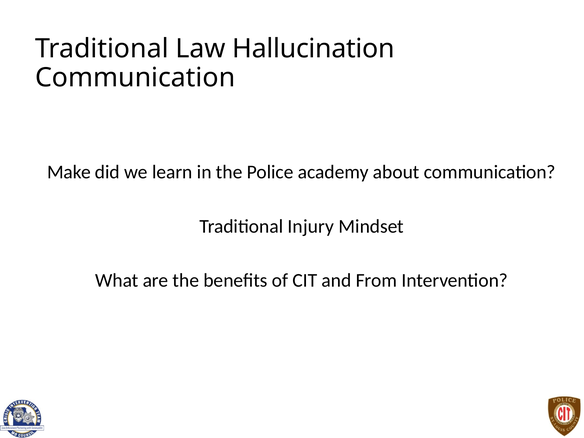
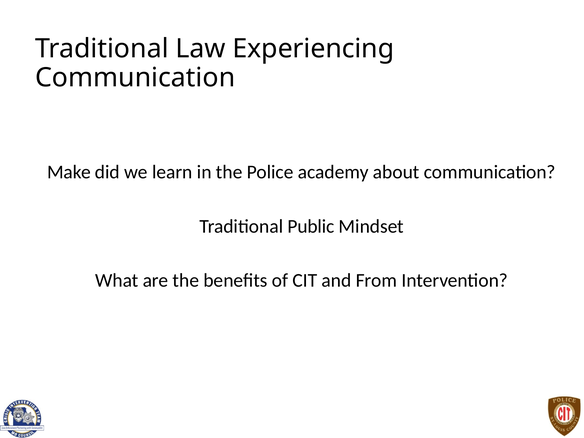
Hallucination: Hallucination -> Experiencing (313, 49)
Injury: Injury -> Public (311, 226)
